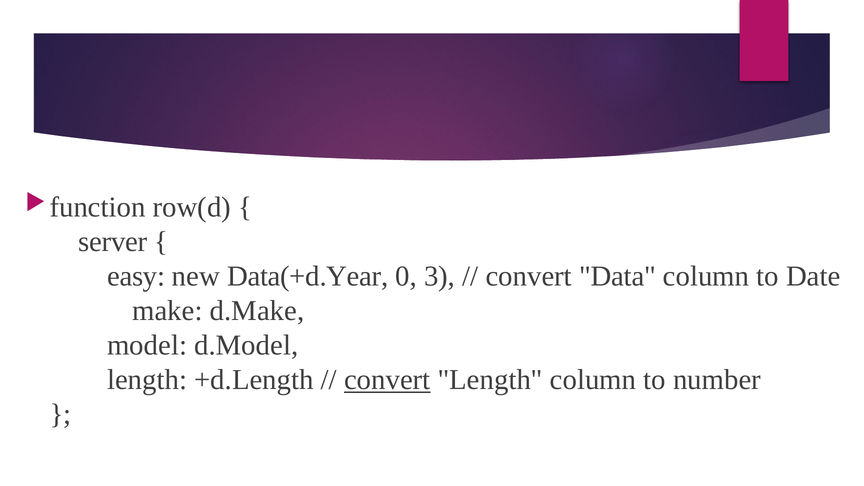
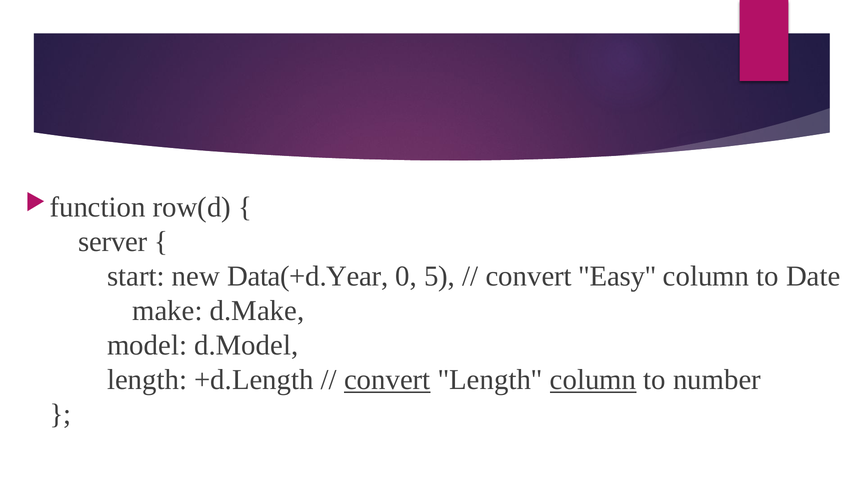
easy: easy -> start (136, 276)
3: 3 -> 5 (440, 276)
Data: Data -> Easy (617, 276)
column underline: none -> present (593, 380)
